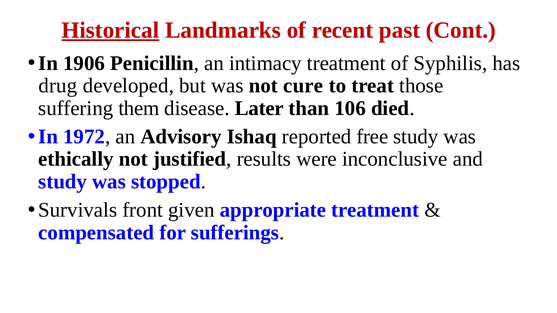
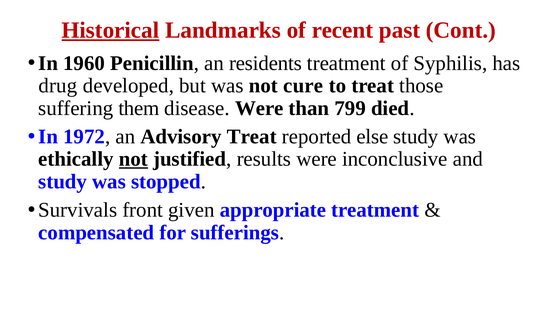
1906: 1906 -> 1960 (84, 63)
intimacy: intimacy -> residents (265, 63)
disease Later: Later -> Were (259, 108)
106: 106 -> 799 (350, 108)
Advisory Ishaq: Ishaq -> Treat (252, 137)
free: free -> else (372, 137)
not underline: none -> present (133, 159)
